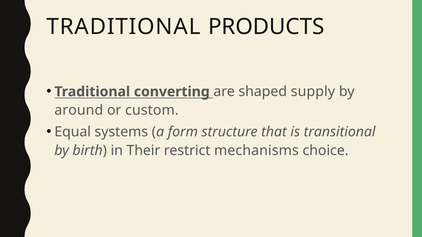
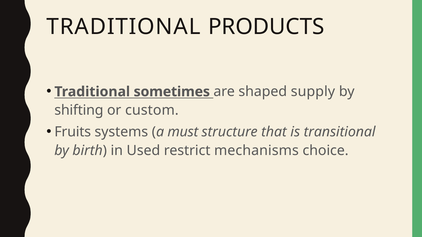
converting: converting -> sometimes (172, 92)
around: around -> shifting (79, 110)
Equal: Equal -> Fruits (73, 132)
form: form -> must (183, 132)
Their: Their -> Used (143, 151)
